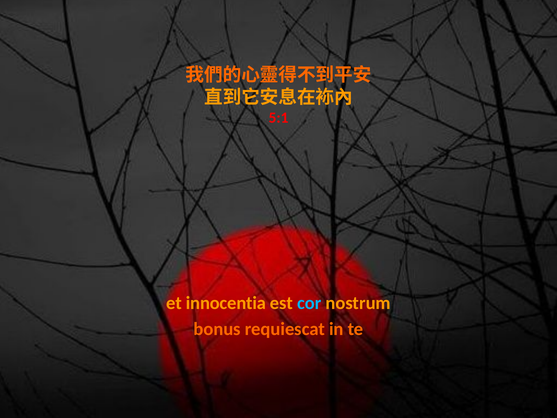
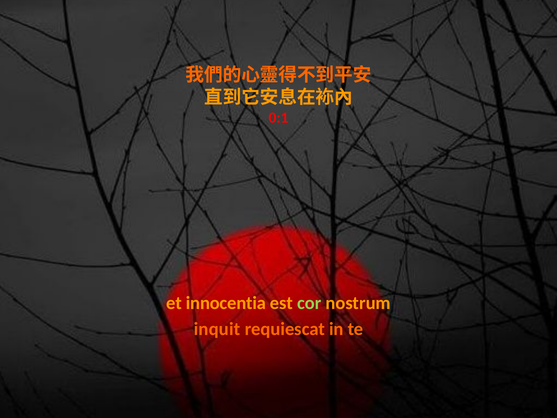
5:1: 5:1 -> 0:1 (278, 118)
cor colour: light blue -> light green (309, 303)
bonus: bonus -> inquit (217, 329)
